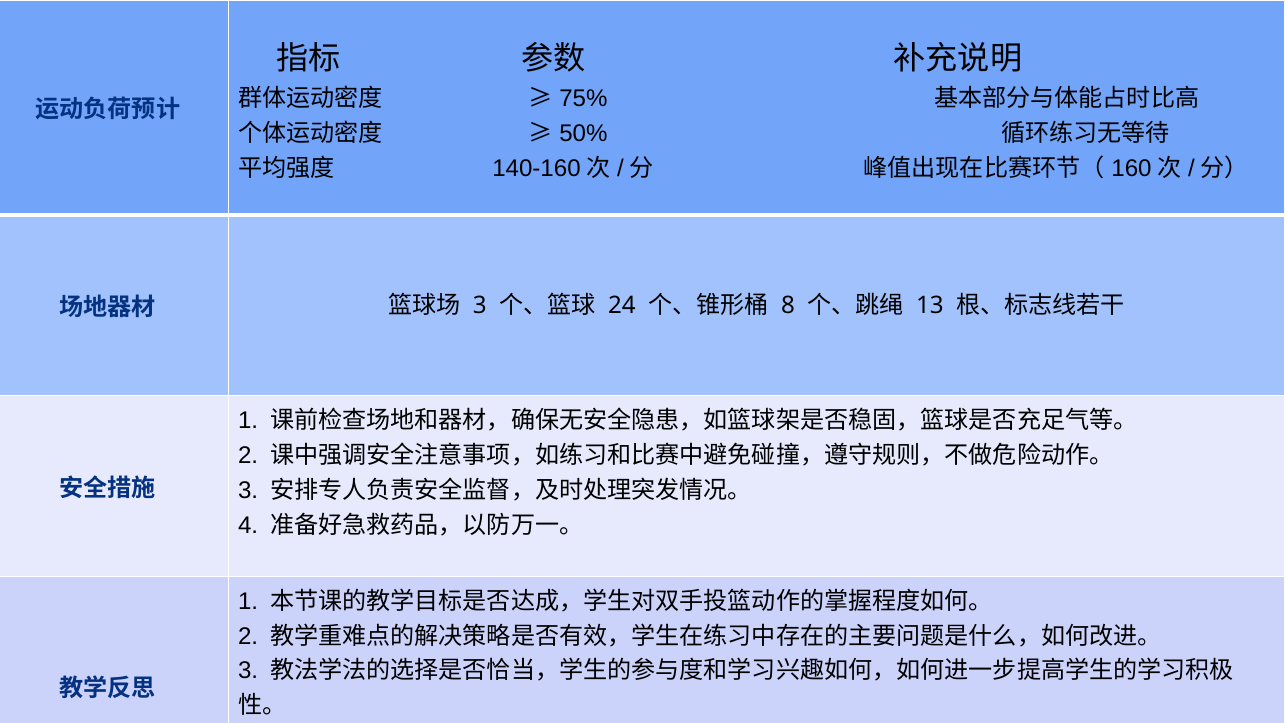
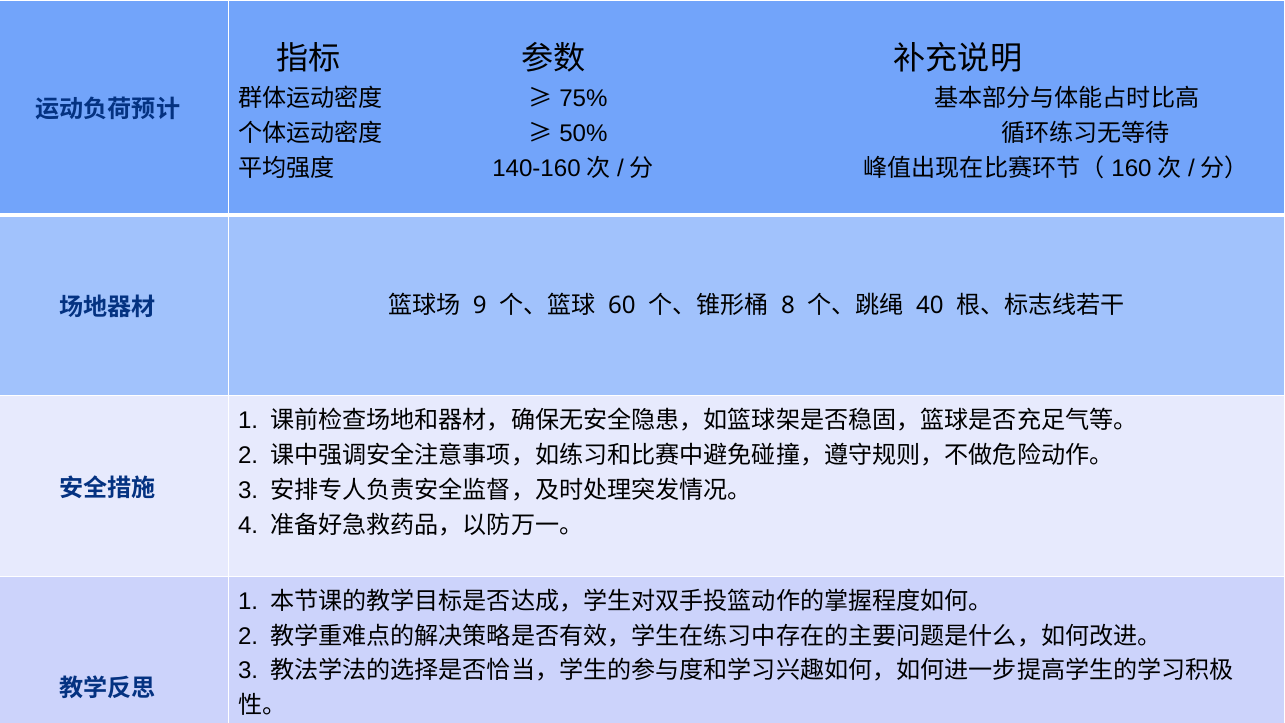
3: 3 -> 9 (480, 305)
24: 24 -> 60 (622, 305)
13: 13 -> 40 (930, 305)
